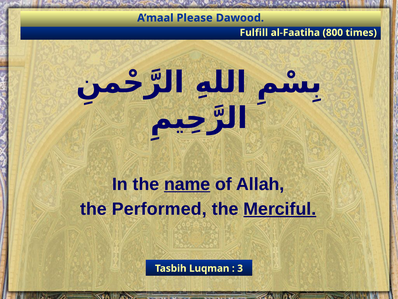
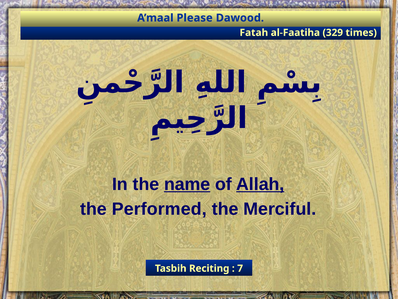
Fulfill: Fulfill -> Fatah (254, 33)
800: 800 -> 329 (333, 33)
Allah underline: none -> present (260, 184)
Merciful underline: present -> none (280, 209)
Luqman: Luqman -> Reciting (209, 268)
3: 3 -> 7 (240, 268)
